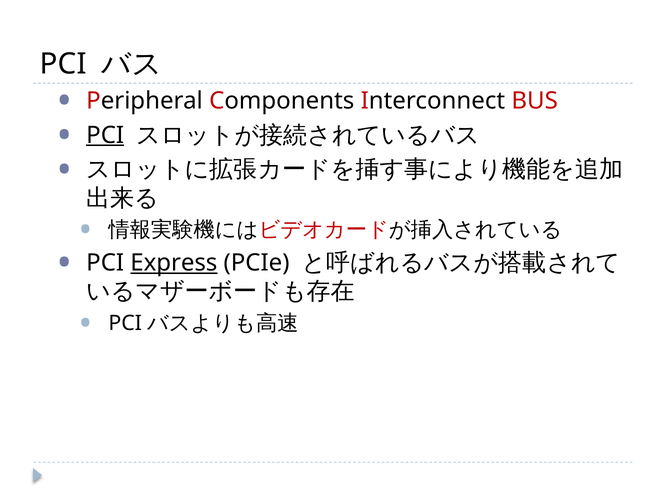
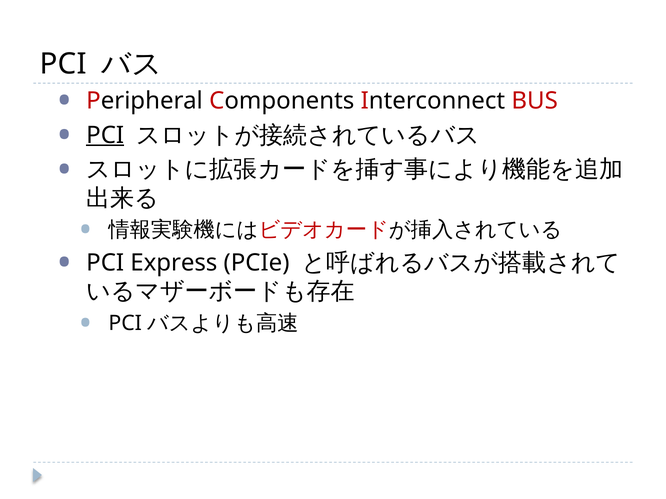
Express underline: present -> none (174, 263)
